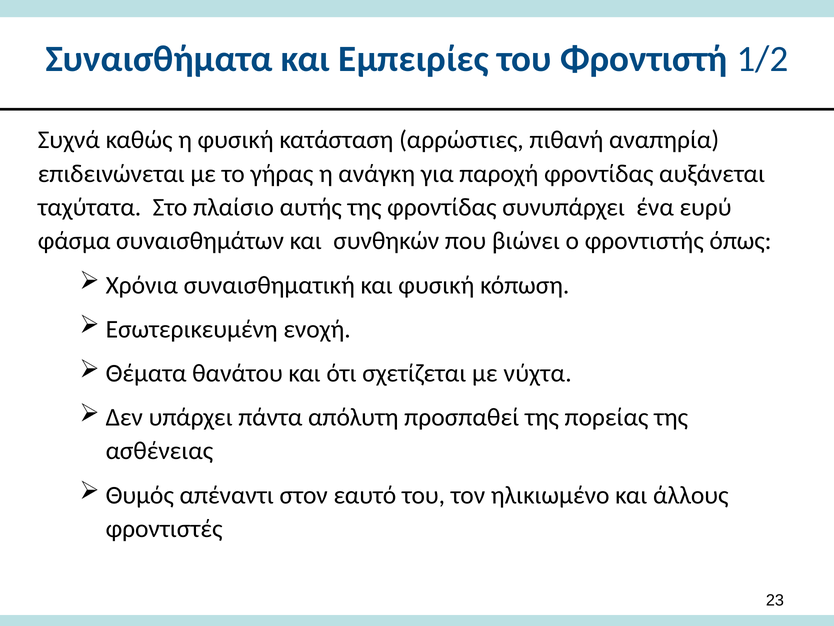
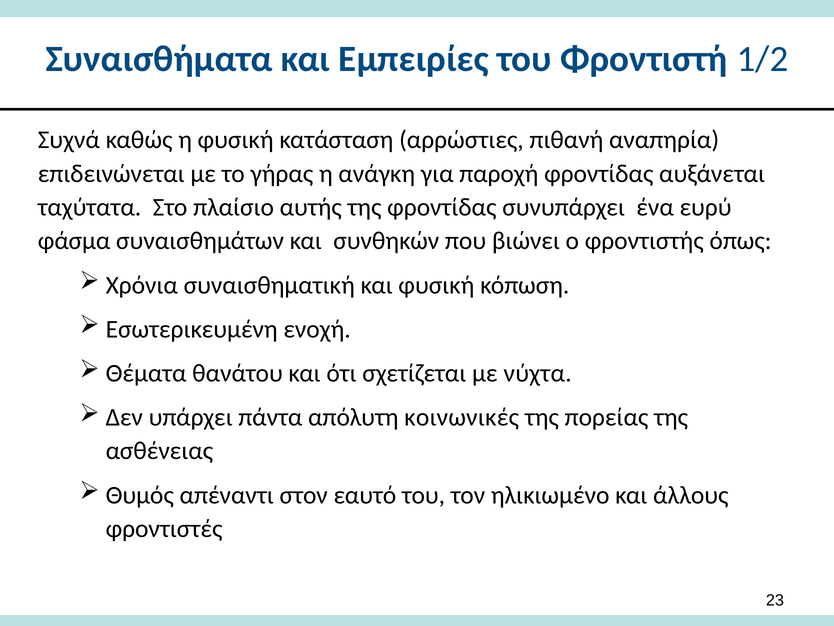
προσπαθεί: προσπαθεί -> κοινωνικές (462, 417)
